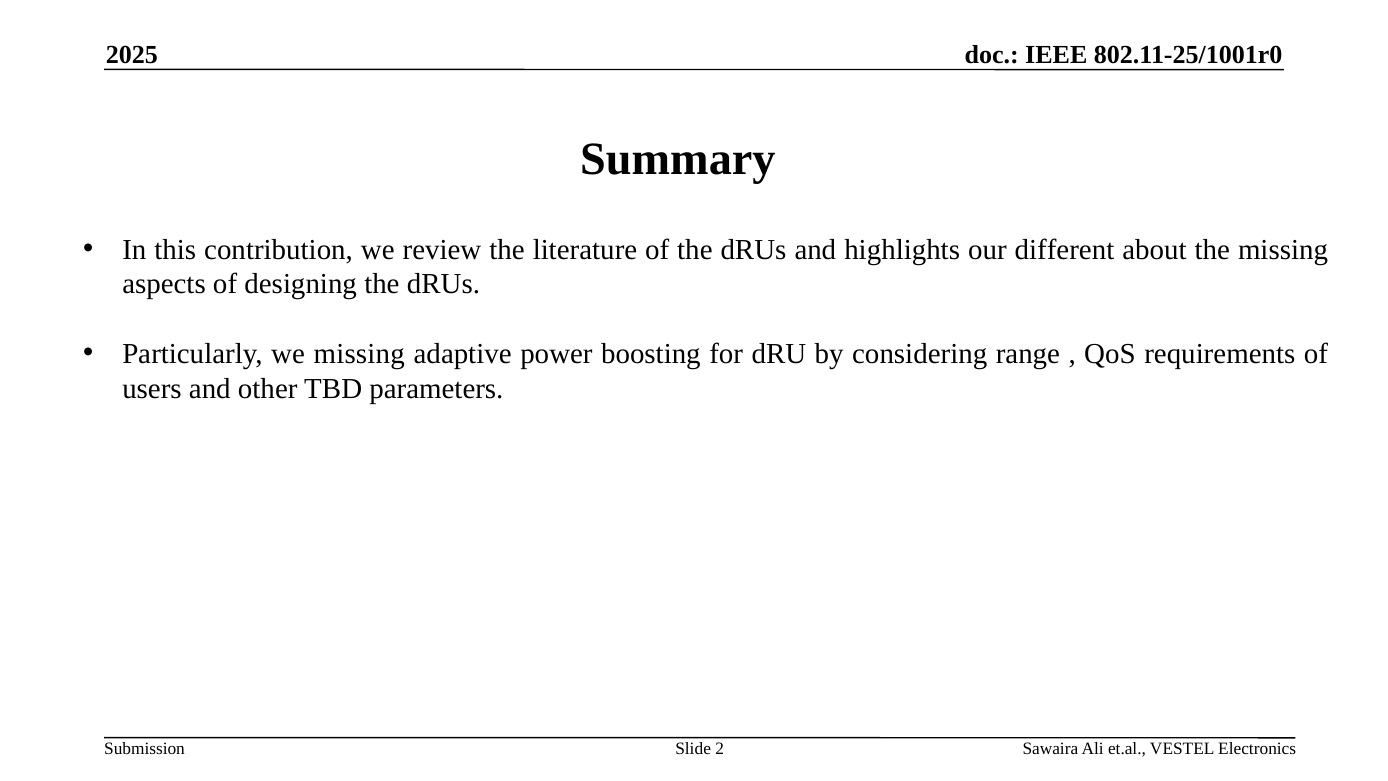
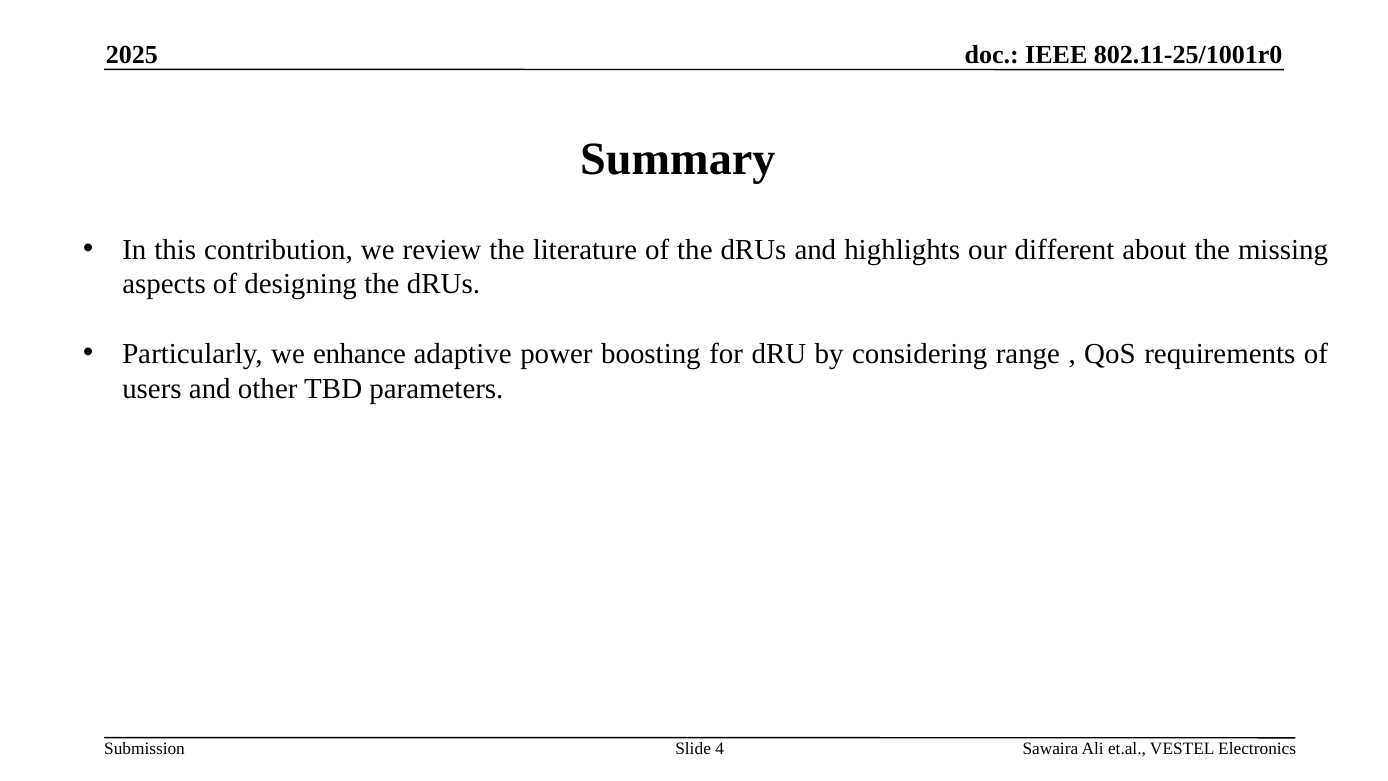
we missing: missing -> enhance (359, 354)
2: 2 -> 4 (720, 749)
